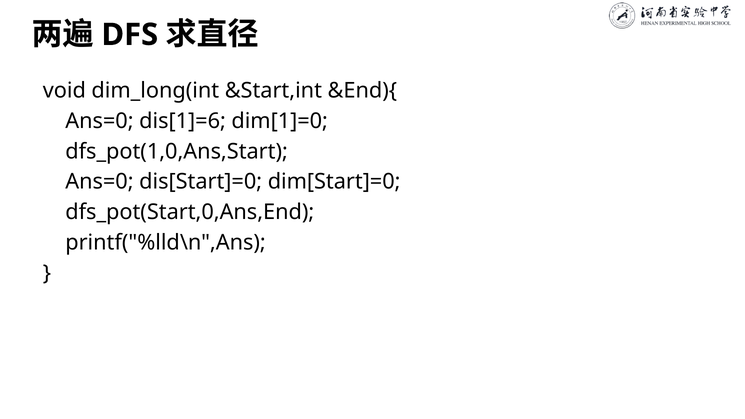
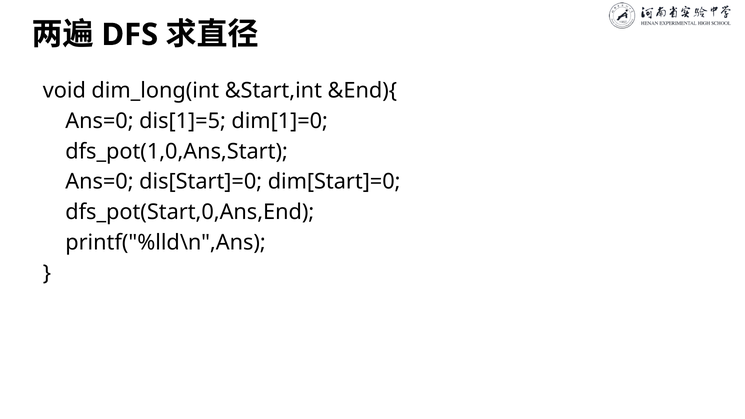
dis[1]=6: dis[1]=6 -> dis[1]=5 (183, 121)
